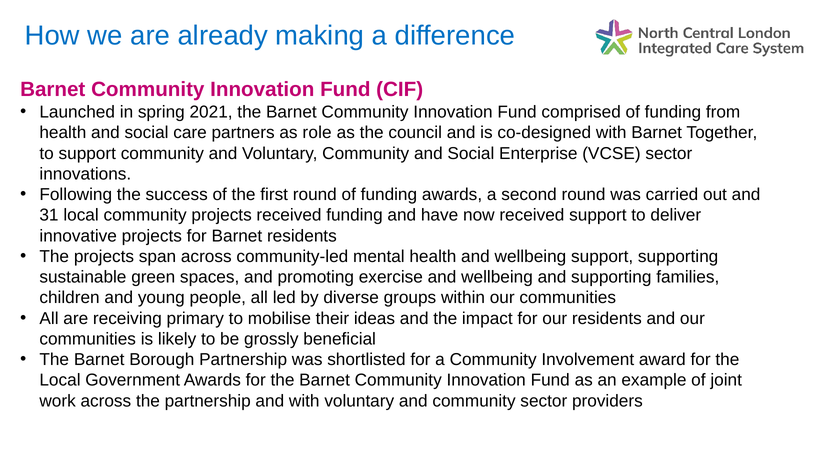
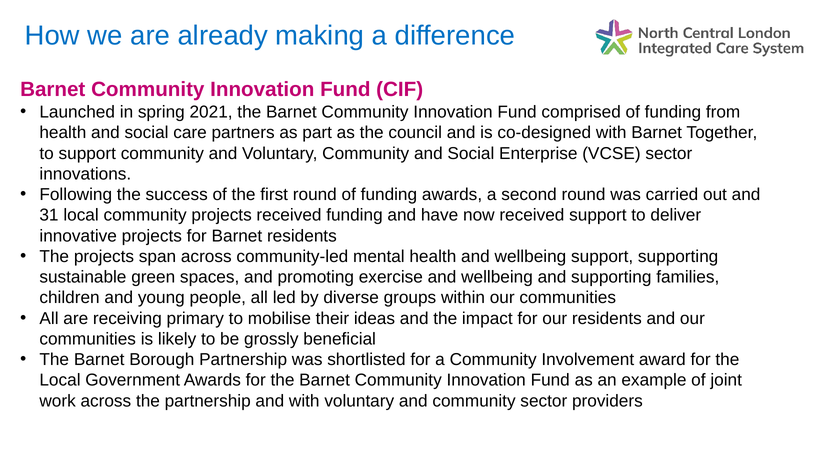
role: role -> part (317, 133)
